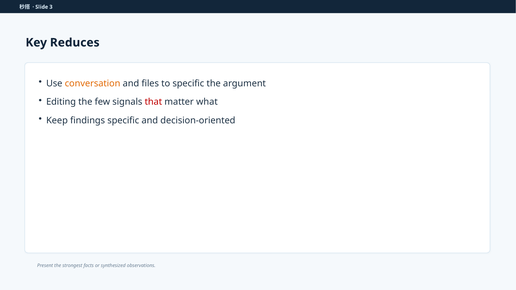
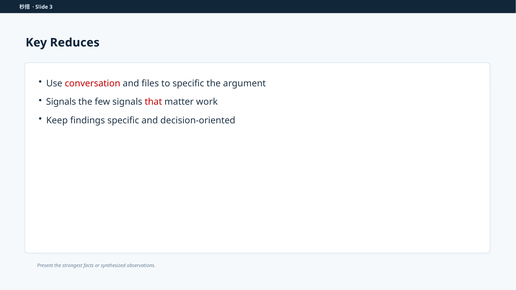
conversation colour: orange -> red (93, 84)
Editing: Editing -> Signals (61, 102)
what: what -> work (207, 102)
